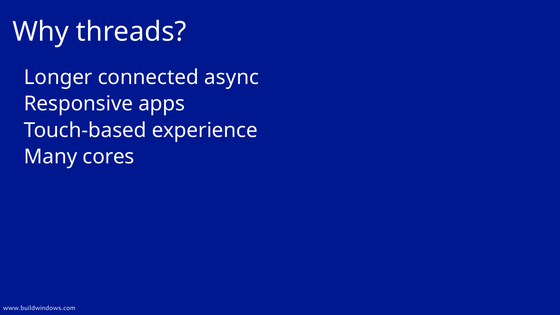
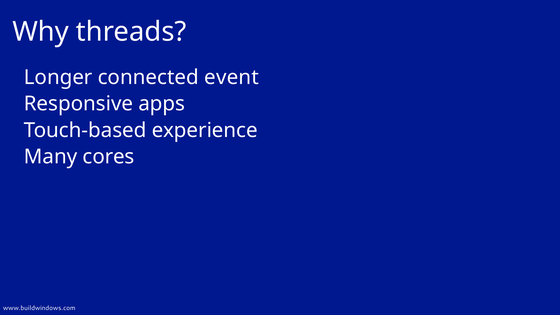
async: async -> event (232, 77)
